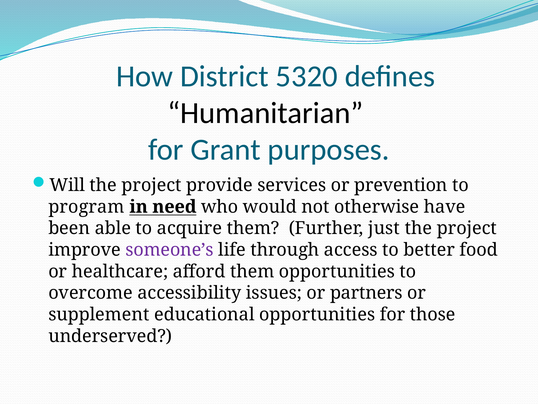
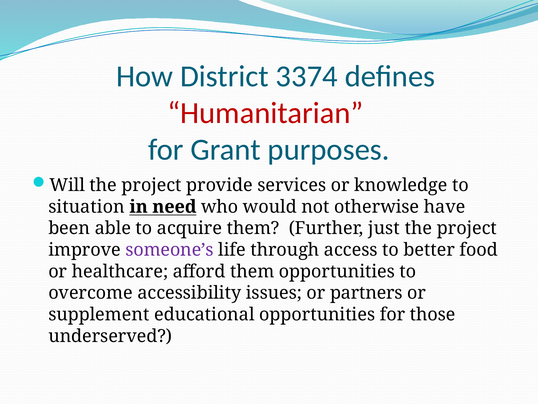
5320: 5320 -> 3374 (307, 76)
Humanitarian colour: black -> red (265, 113)
prevention: prevention -> knowledge (401, 185)
program: program -> situation (87, 207)
